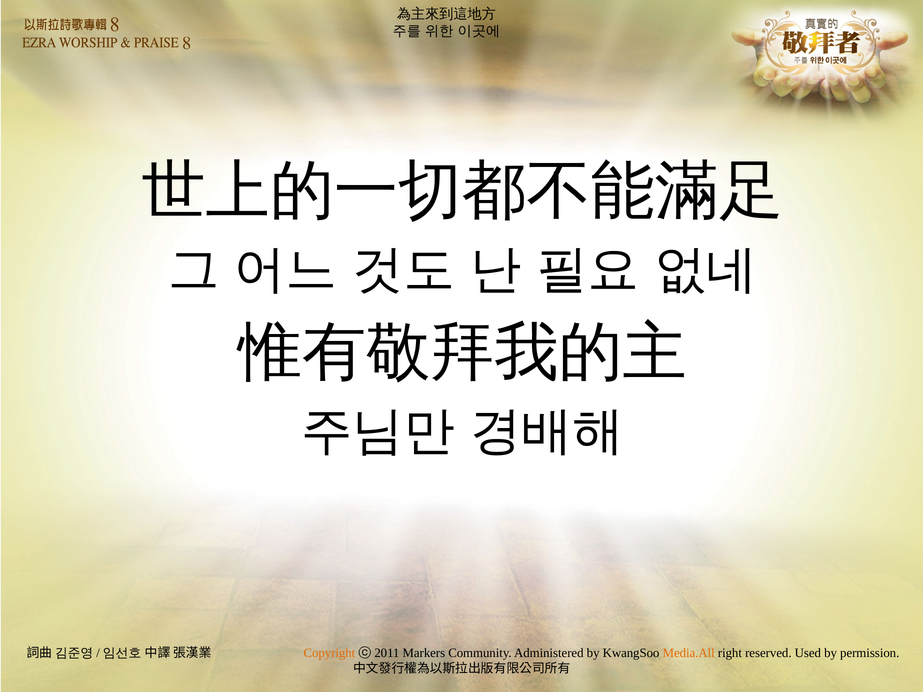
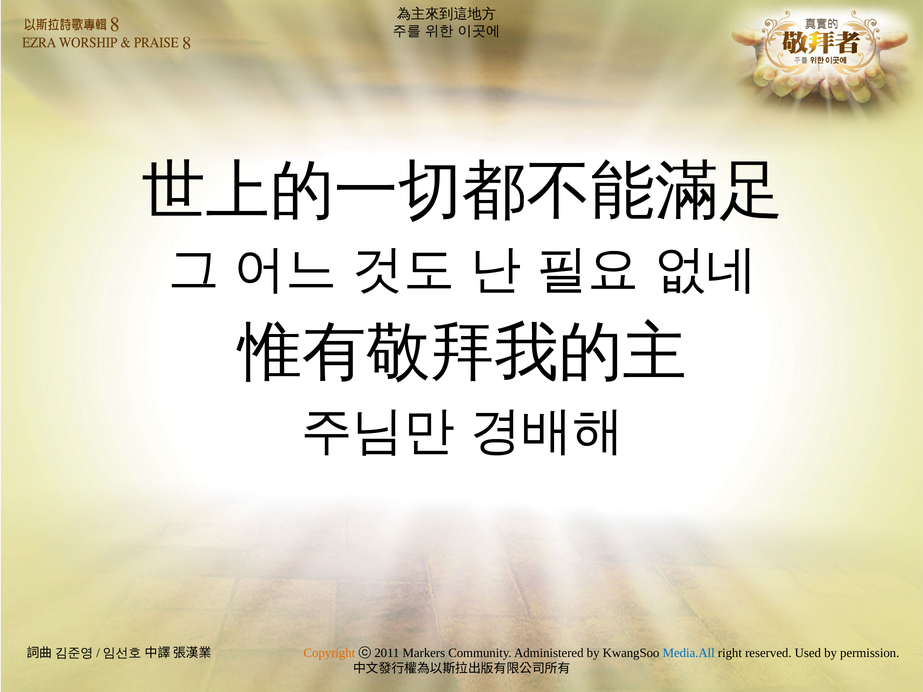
Media.All colour: orange -> blue (689, 653)
